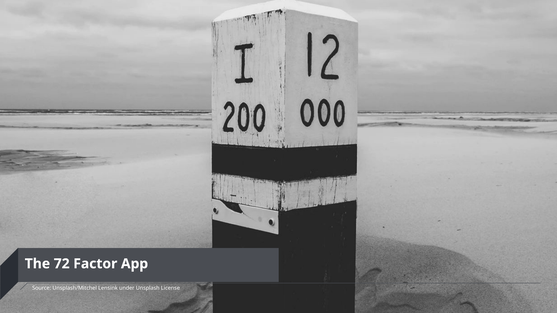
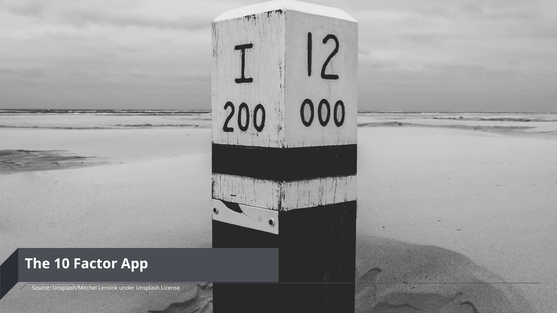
72: 72 -> 10 (62, 264)
